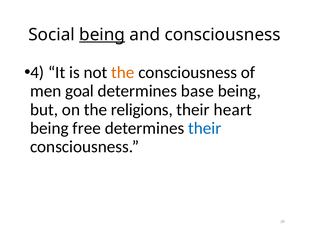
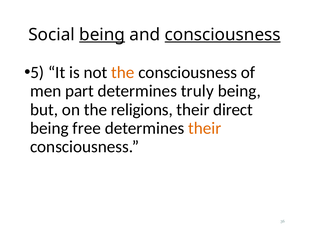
consciousness underline: none -> present (223, 35)
4: 4 -> 5 (37, 72)
goal: goal -> part (79, 91)
base: base -> truly (197, 91)
heart: heart -> direct (233, 109)
their colour: blue -> orange (205, 128)
